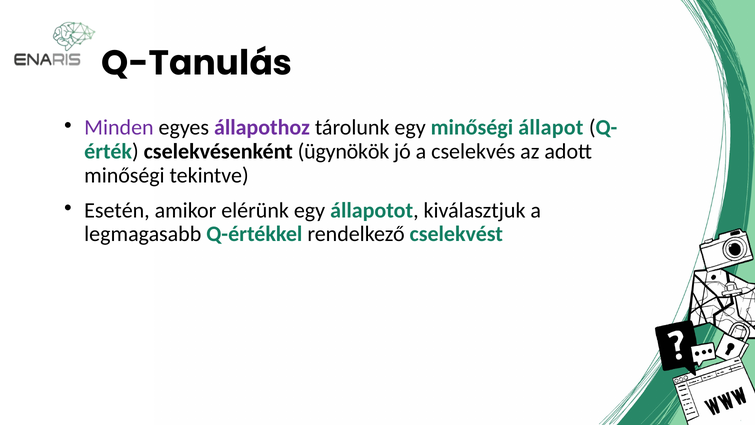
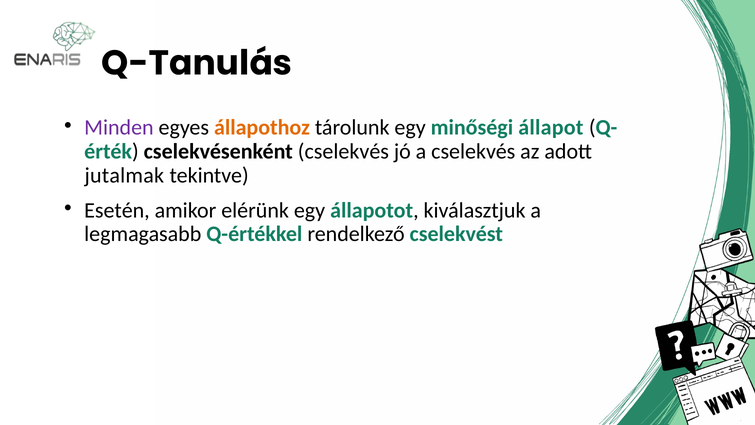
állapothoz colour: purple -> orange (262, 128)
cselekvésenként ügynökök: ügynökök -> cselekvés (343, 151)
minőségi: minőségi -> jutalmak (124, 175)
